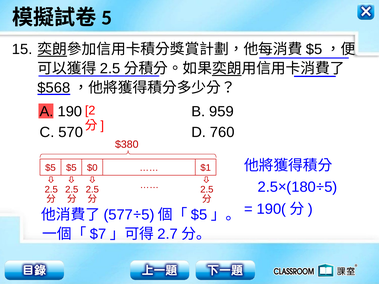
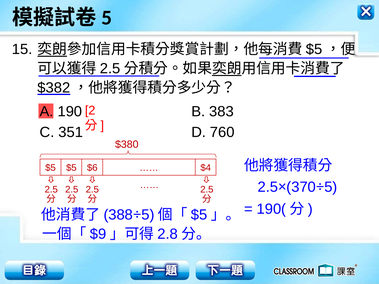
$568: $568 -> $382 (54, 88)
959: 959 -> 383 (221, 112)
570: 570 -> 351 (71, 132)
$0: $0 -> $6 (92, 168)
$1: $1 -> $4 (206, 168)
180: 180 -> 370 (301, 187)
577: 577 -> 388 (118, 215)
$7: $7 -> $9 (98, 234)
2.7: 2.7 -> 2.8 (168, 234)
